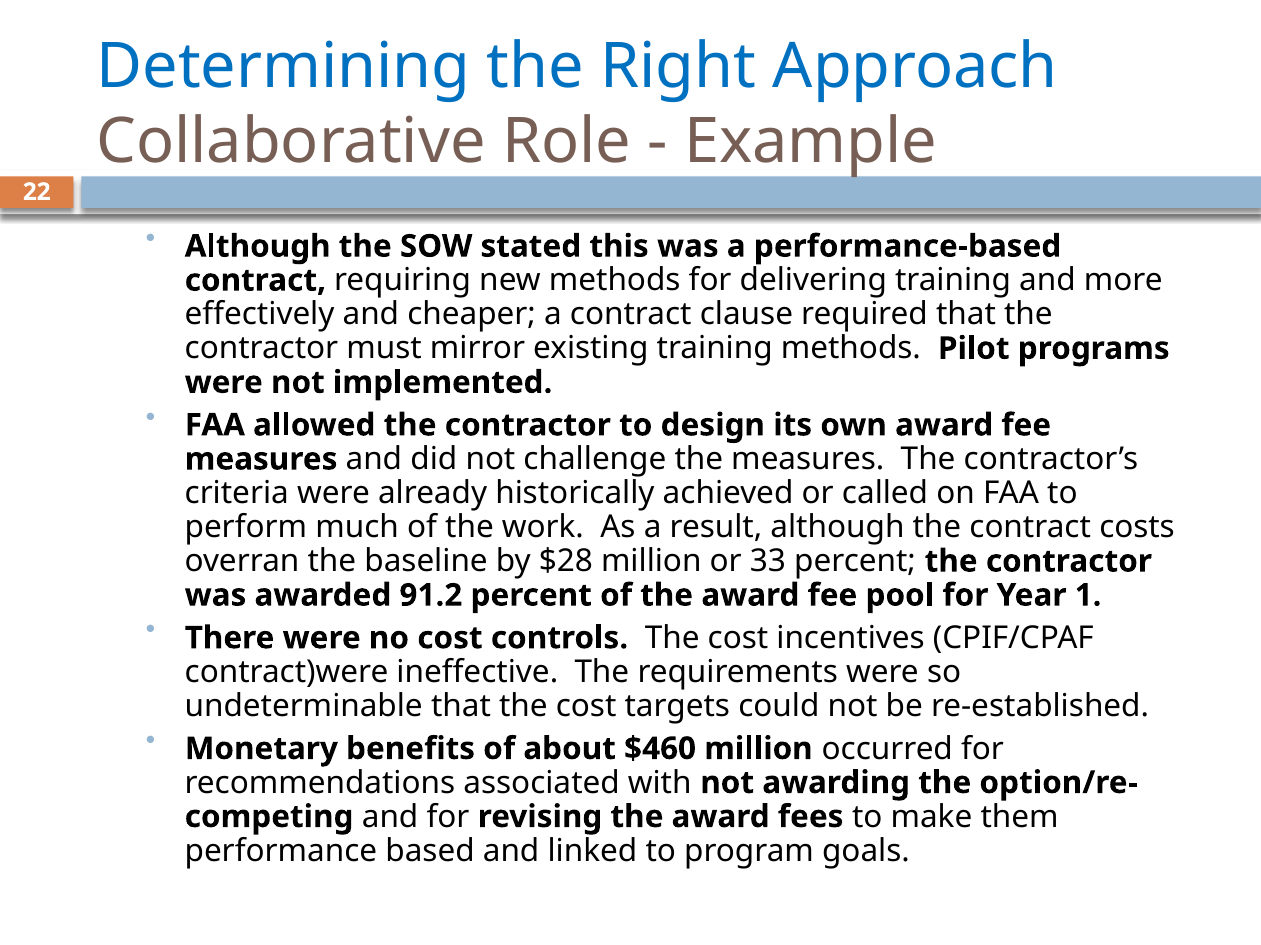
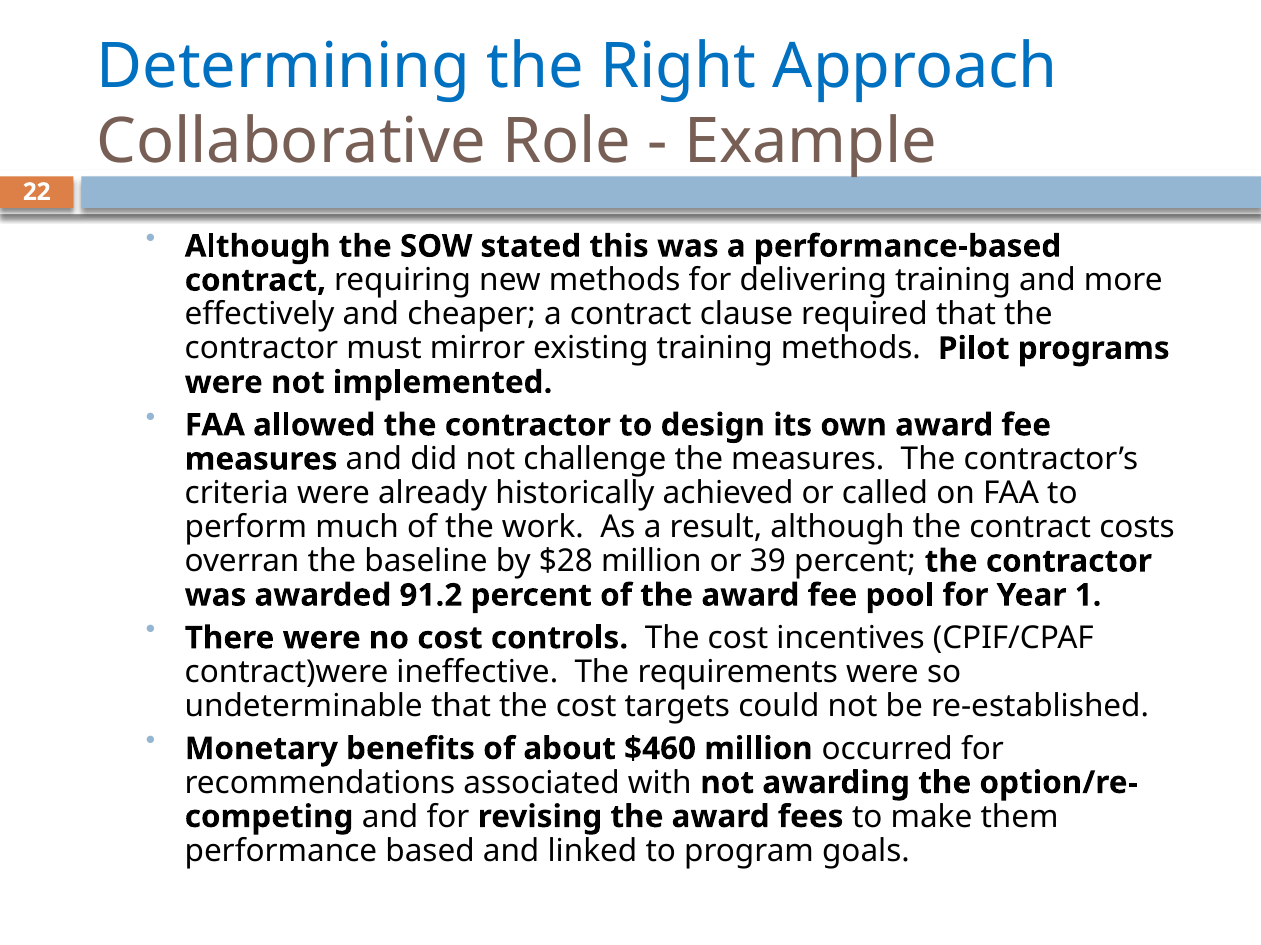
33: 33 -> 39 (768, 562)
